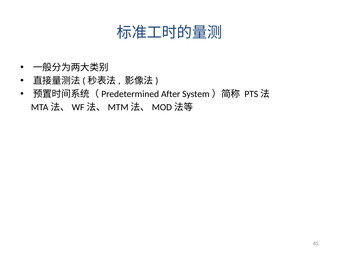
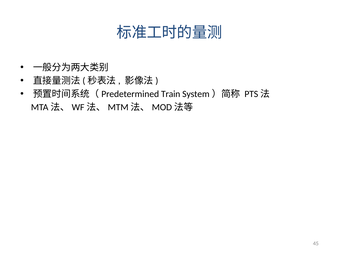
After: After -> Train (171, 94)
